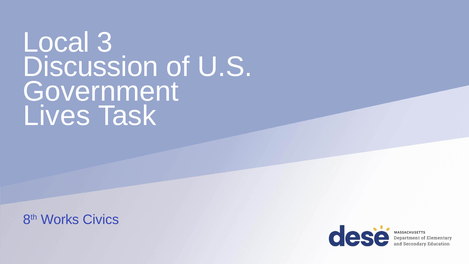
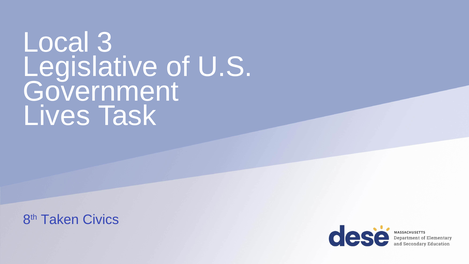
Discussion: Discussion -> Legislative (91, 67)
Works: Works -> Taken (60, 219)
